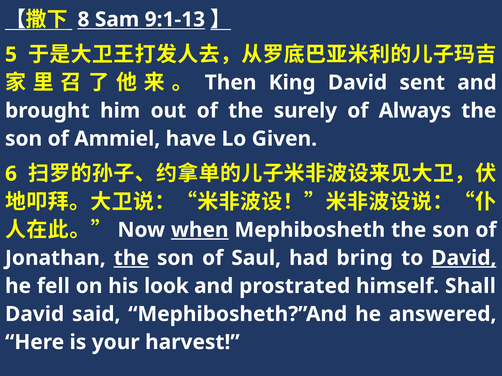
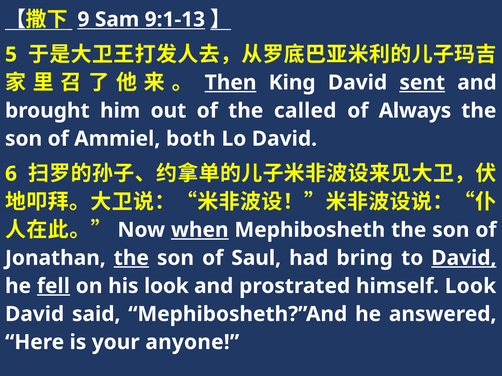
8: 8 -> 9 (83, 20)
Then underline: none -> present (231, 83)
sent underline: none -> present (422, 83)
surely: surely -> called (305, 111)
have: have -> both (191, 139)
Lo Given: Given -> David (284, 139)
fell underline: none -> present (53, 286)
himself Shall: Shall -> Look (470, 286)
harvest: harvest -> anyone (192, 343)
